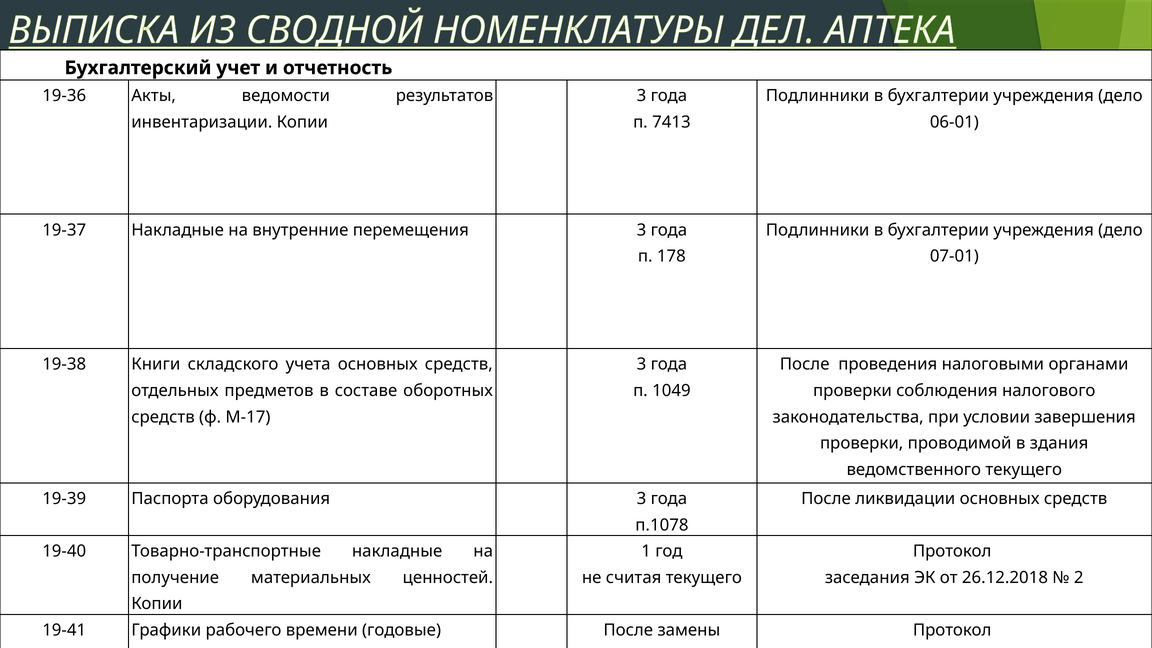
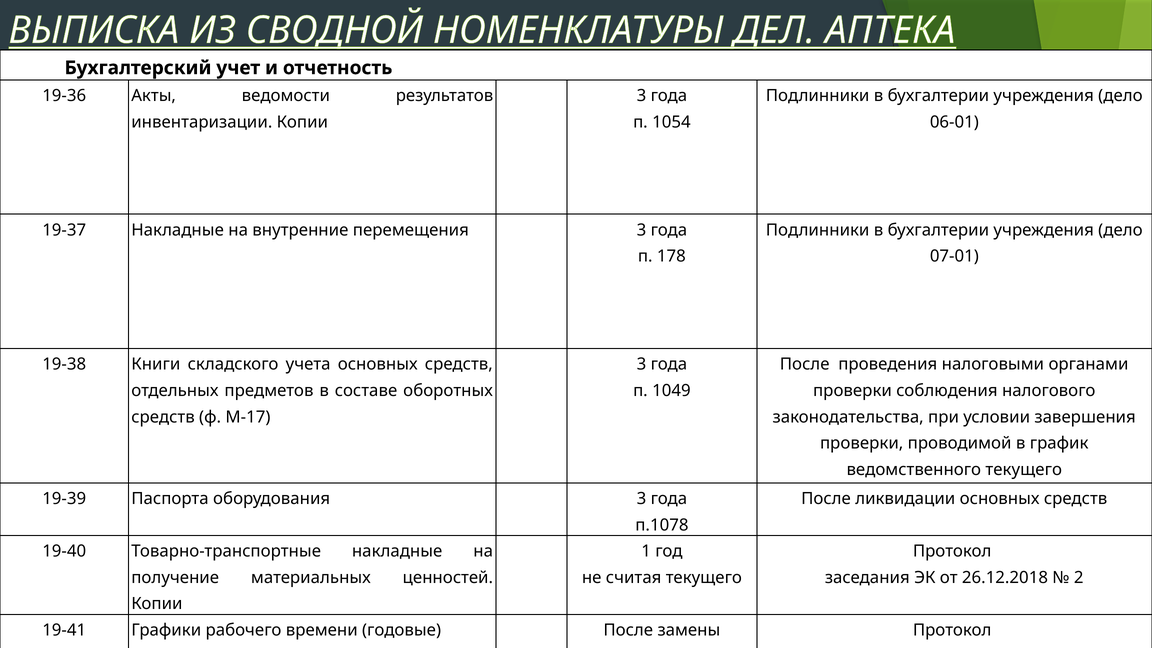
7413: 7413 -> 1054 (671, 122)
здания: здания -> график (1059, 443)
